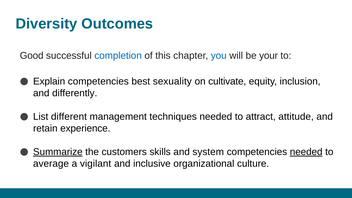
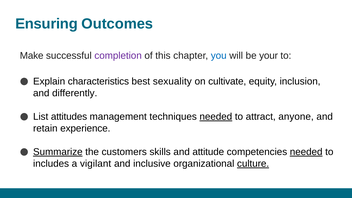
Diversity: Diversity -> Ensuring (47, 24)
Good: Good -> Make (32, 56)
completion colour: blue -> purple (118, 56)
Explain competencies: competencies -> characteristics (98, 81)
different: different -> attitudes (69, 117)
needed underline: none -> present (216, 117)
attitude: attitude -> anyone (296, 117)
system: system -> attitude (208, 152)
average: average -> includes (51, 164)
culture underline: none -> present (253, 164)
